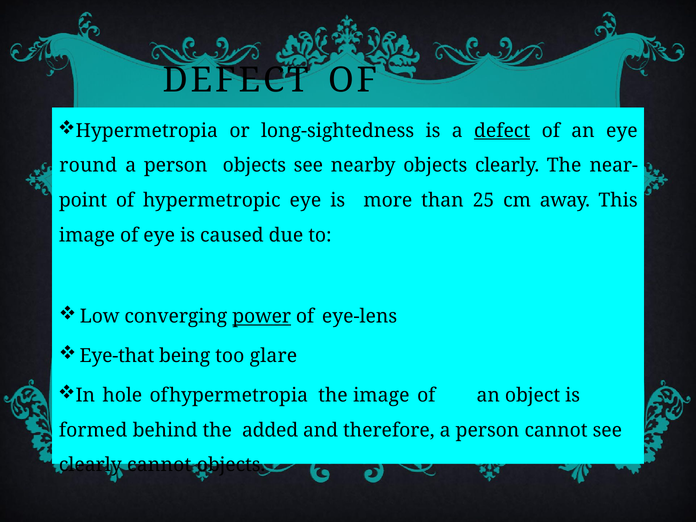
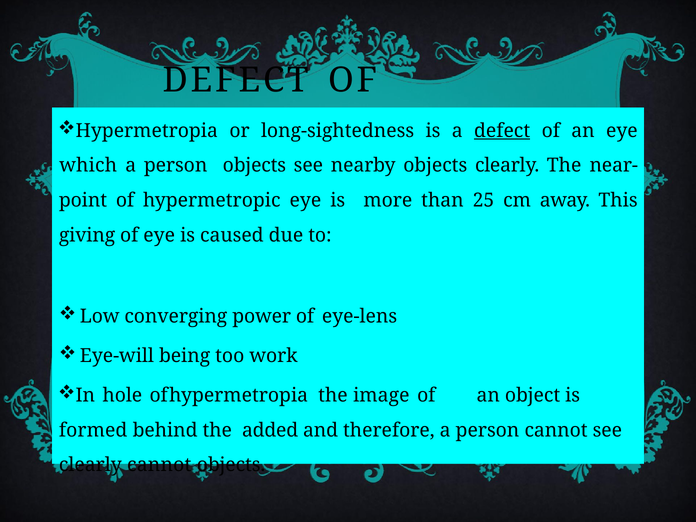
round: round -> which (88, 166)
image: image -> giving (87, 235)
power underline: present -> none (262, 317)
Eye-that: Eye-that -> Eye-will (117, 356)
glare: glare -> work (274, 356)
